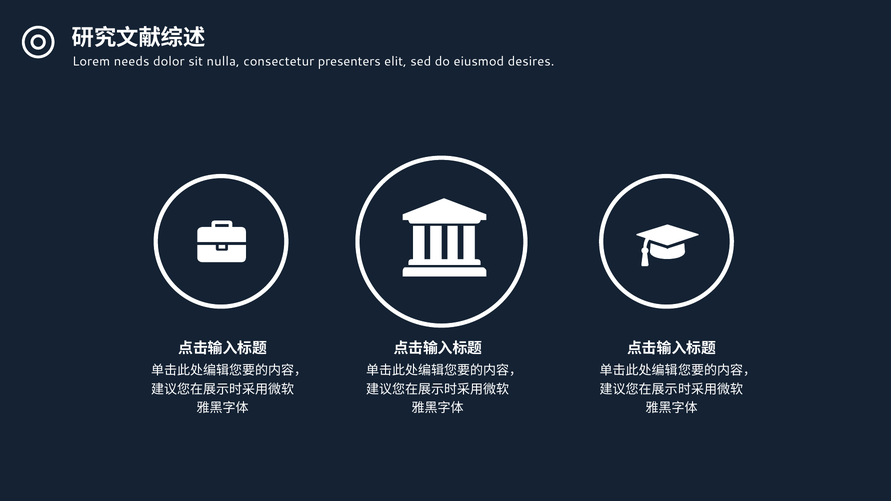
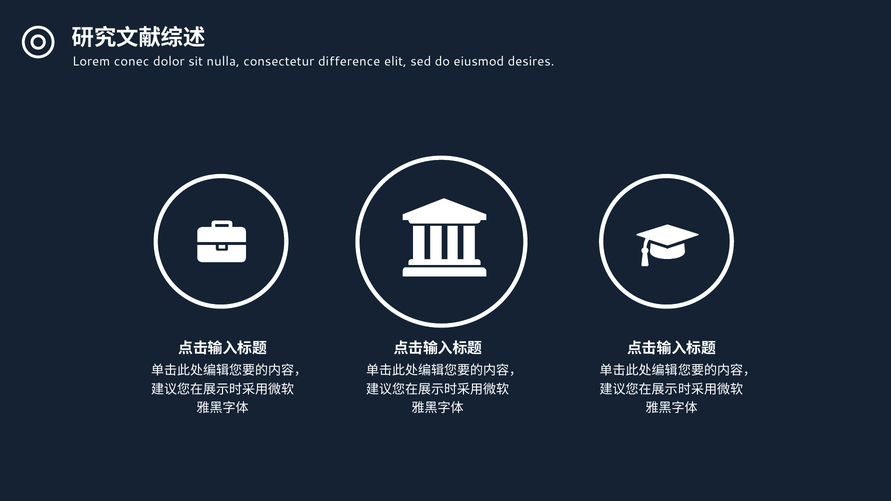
needs: needs -> conec (132, 61)
presenters: presenters -> difference (349, 61)
